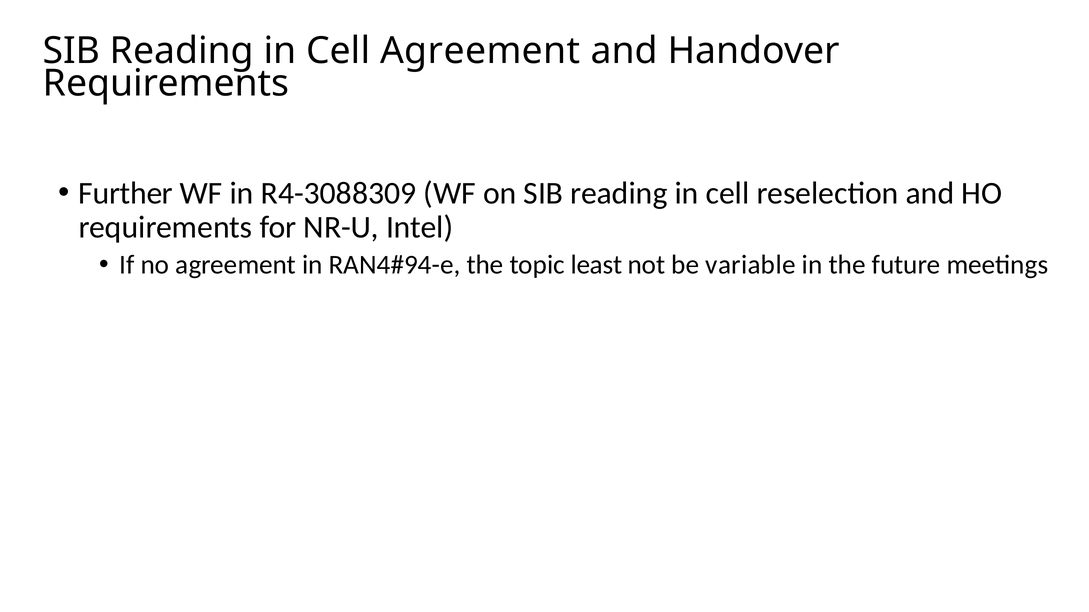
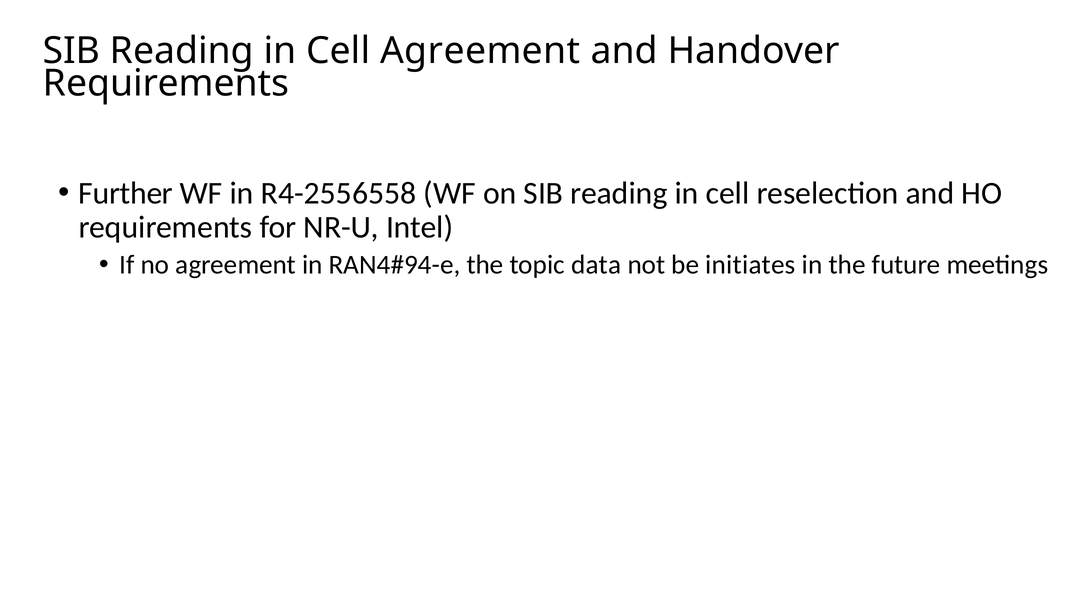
R4-3088309: R4-3088309 -> R4-2556558 (339, 193)
least: least -> data (596, 265)
variable: variable -> initiates (751, 265)
